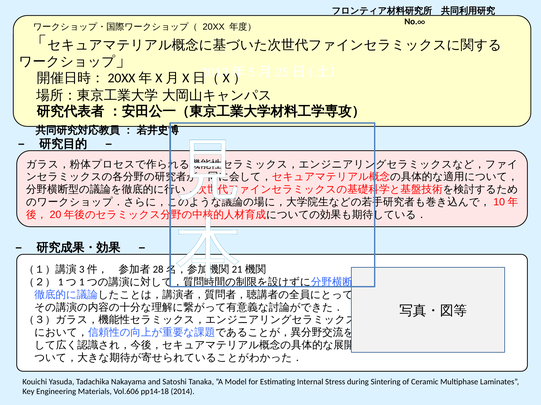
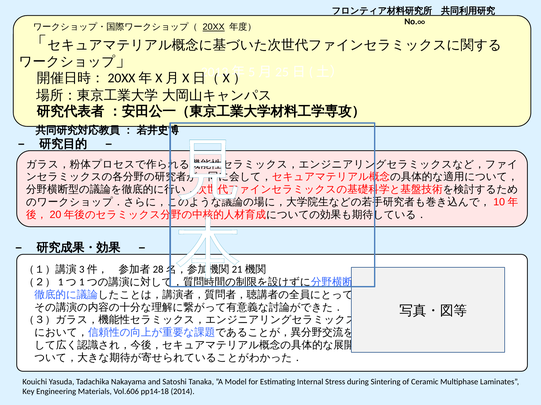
20XX underline: none -> present (214, 27)
